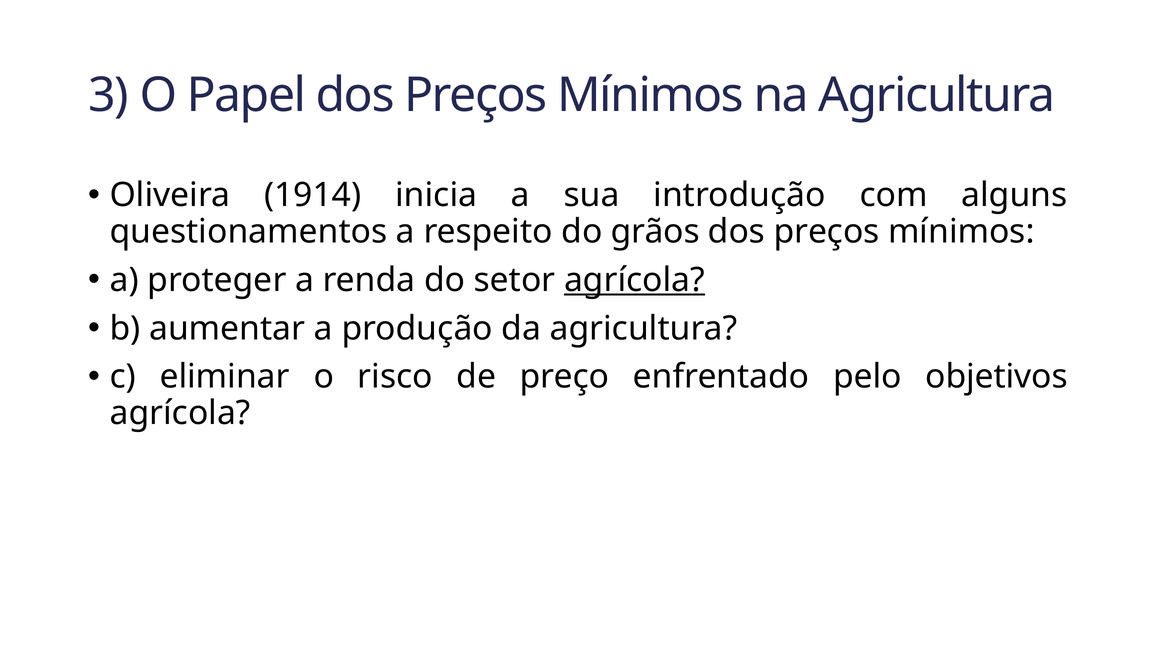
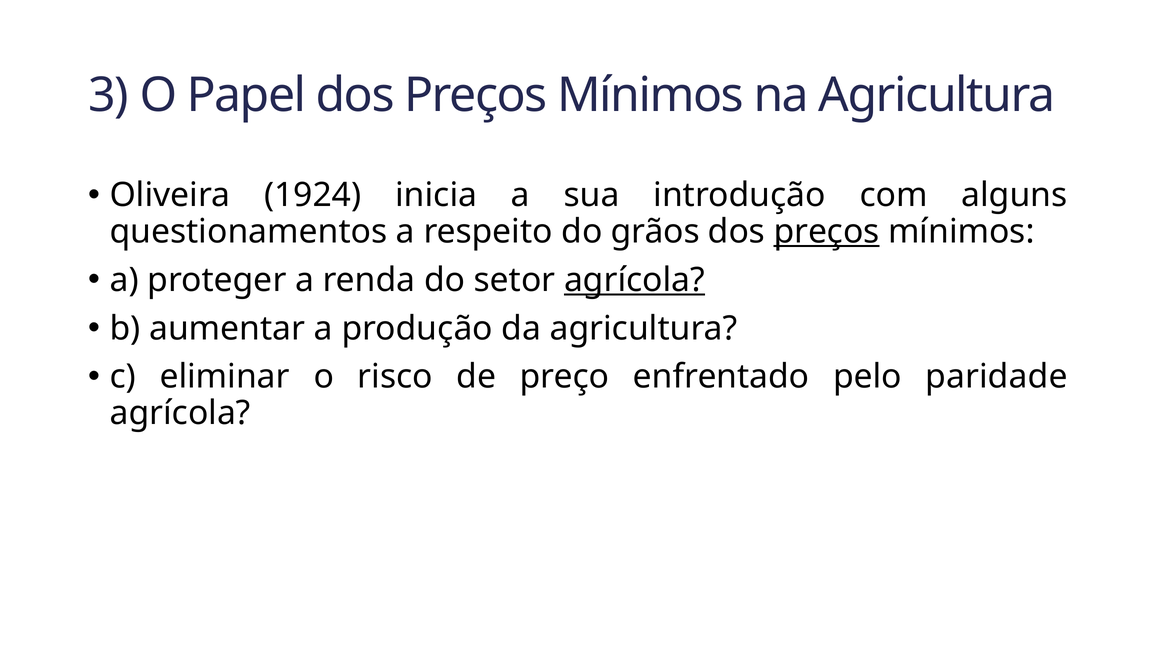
1914: 1914 -> 1924 (313, 195)
preços underline: none -> present (827, 232)
objetivos: objetivos -> paridade (996, 377)
